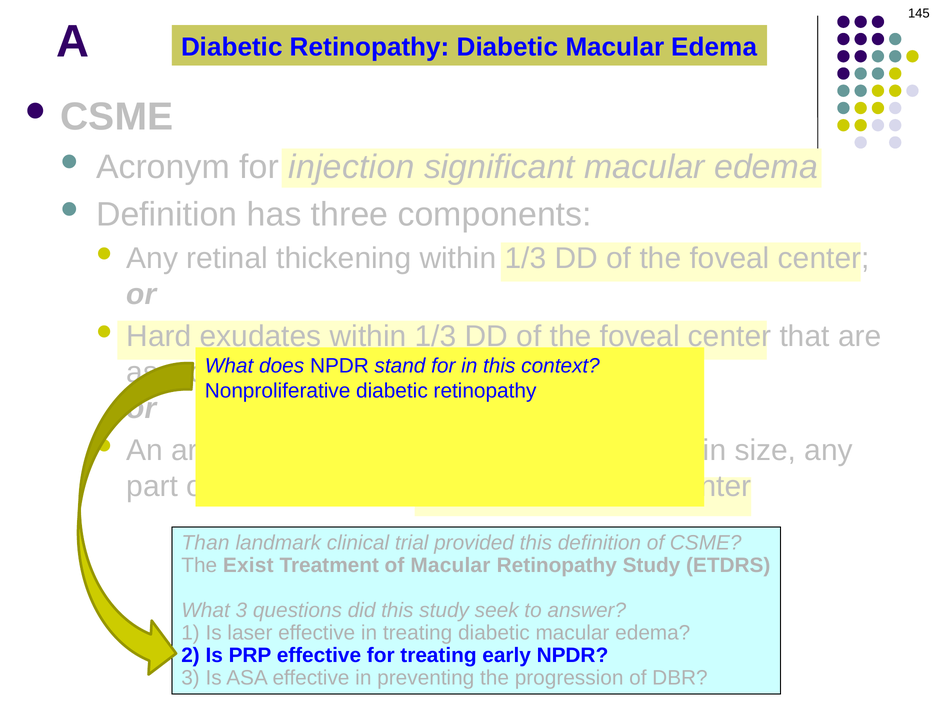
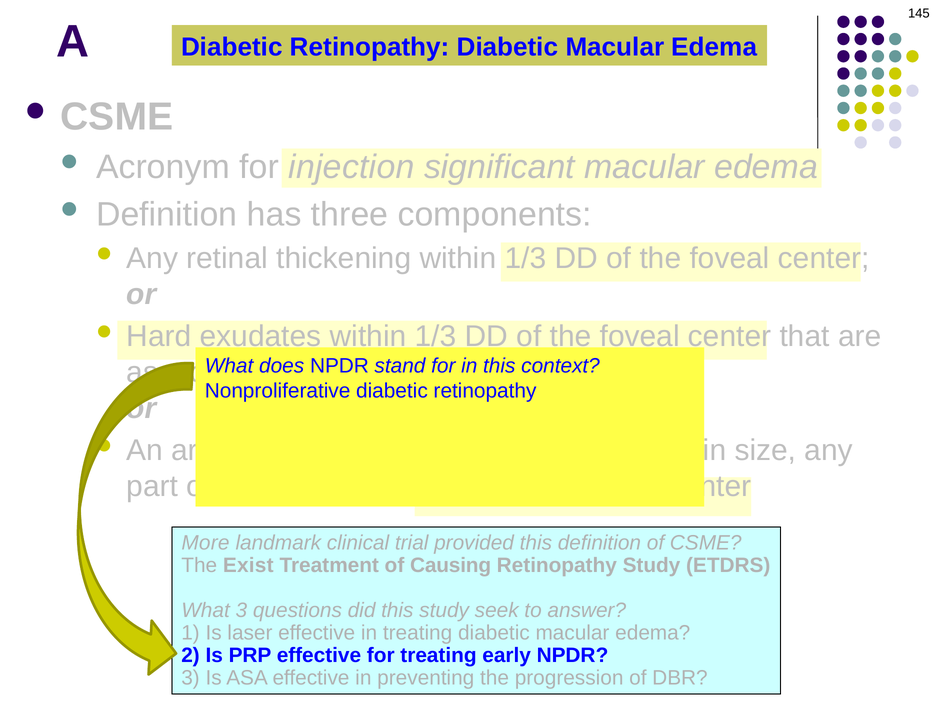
Than: Than -> More (205, 543)
of Macular: Macular -> Causing (451, 566)
